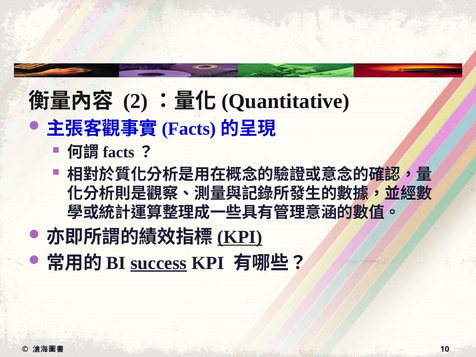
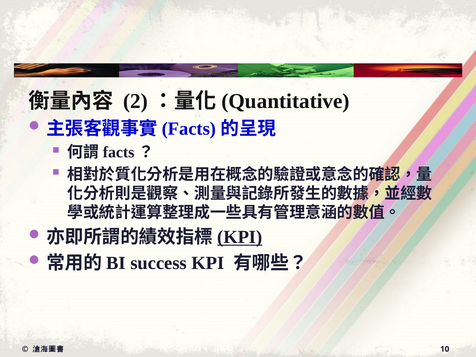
success underline: present -> none (159, 263)
